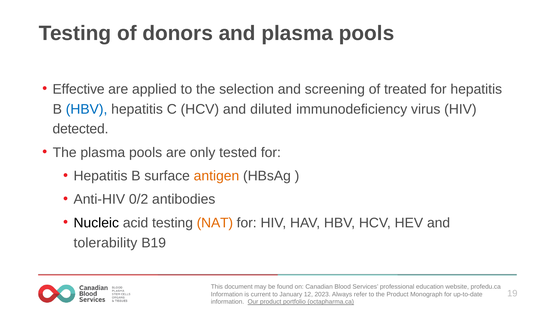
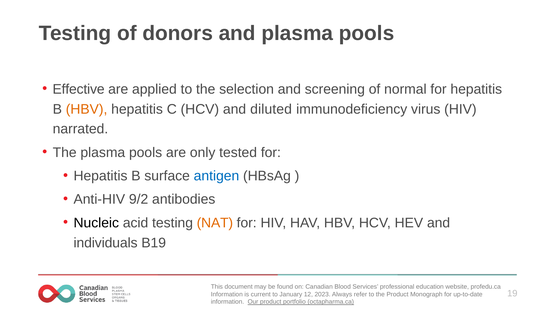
treated: treated -> normal (405, 89)
HBV colour: blue -> orange (87, 109)
detected: detected -> narrated (80, 129)
antigen colour: orange -> blue (216, 176)
0/2: 0/2 -> 9/2 (139, 200)
tolerability: tolerability -> individuals (106, 243)
